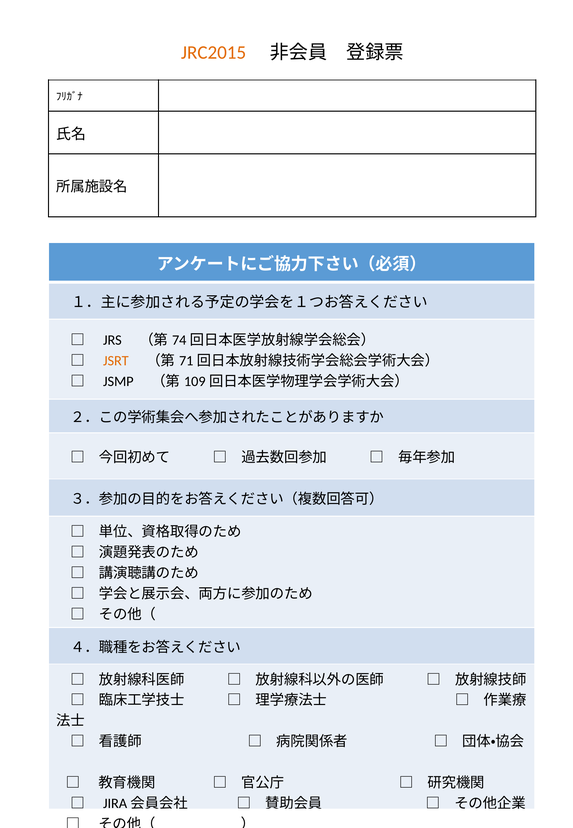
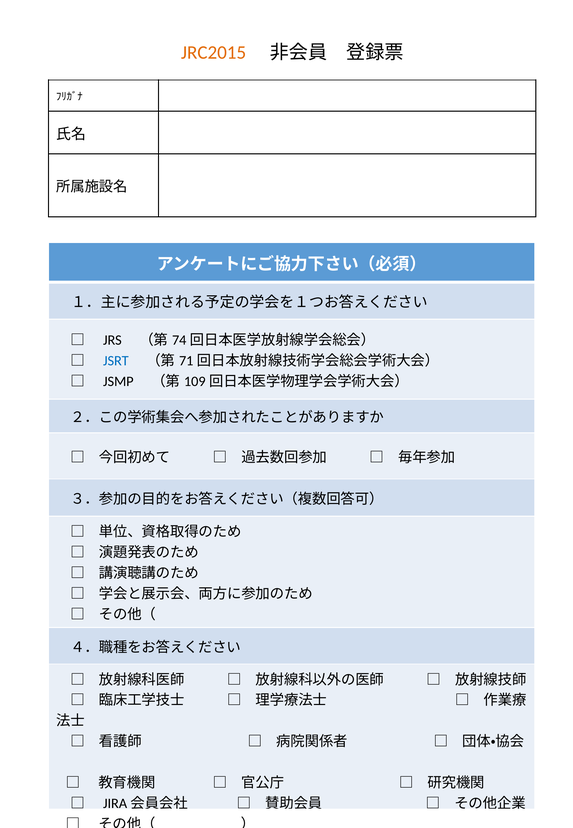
JSRT colour: orange -> blue (116, 361)
